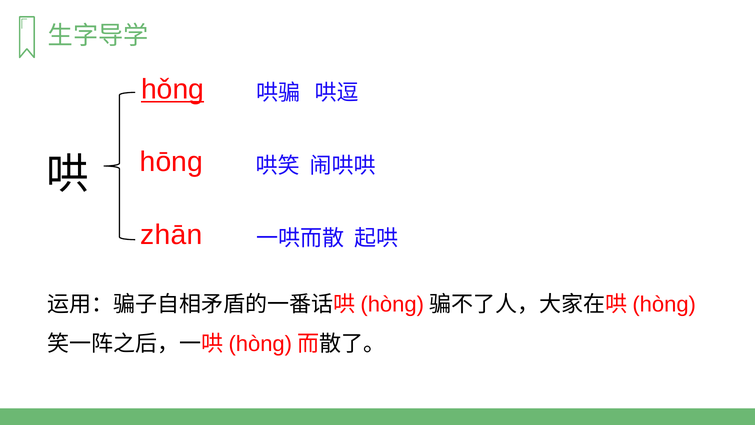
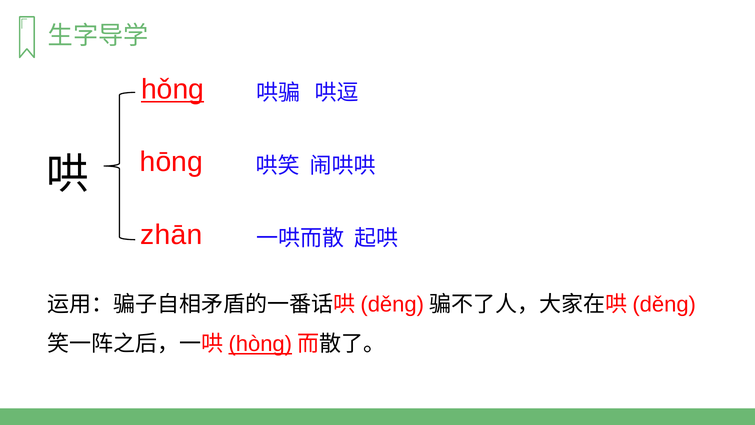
hònɡ: hònɡ -> děnɡ (392, 304)
hònɡ: hònɡ -> děnɡ (664, 304)
hònɡ underline: none -> present (260, 344)
